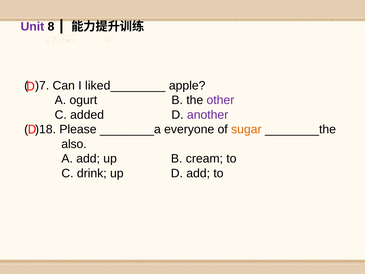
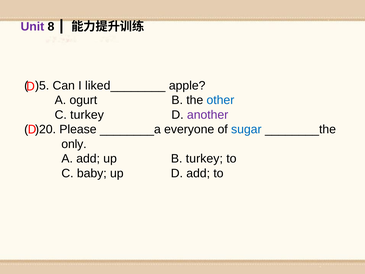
)7: )7 -> )5 (42, 85)
other colour: purple -> blue (220, 100)
C added: added -> turkey (87, 115)
)18: )18 -> )20 (45, 129)
sugar colour: orange -> blue (246, 129)
also: also -> only (74, 144)
B cream: cream -> turkey (204, 158)
drink: drink -> baby (92, 173)
